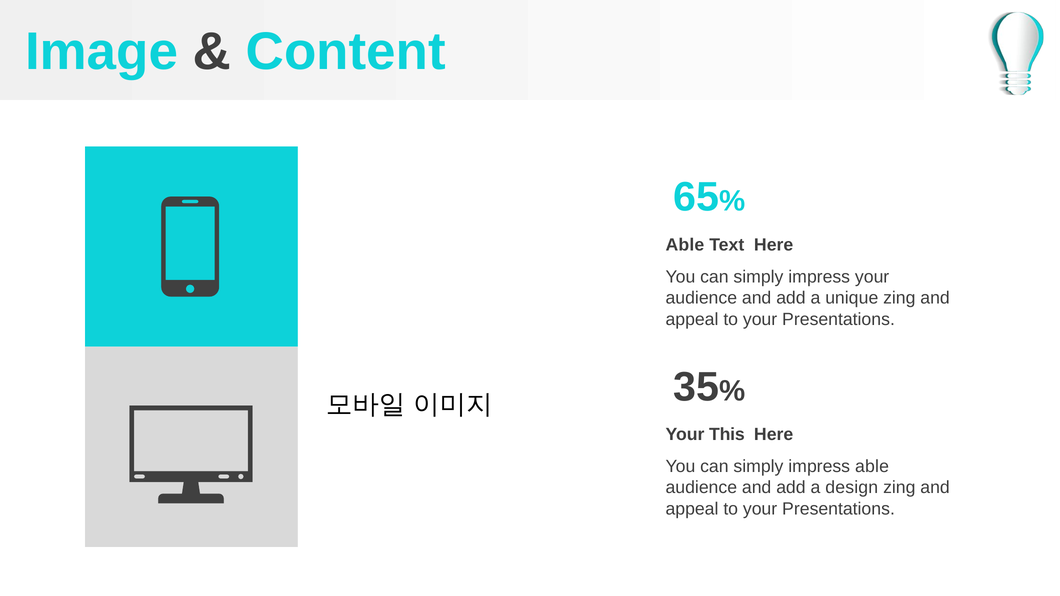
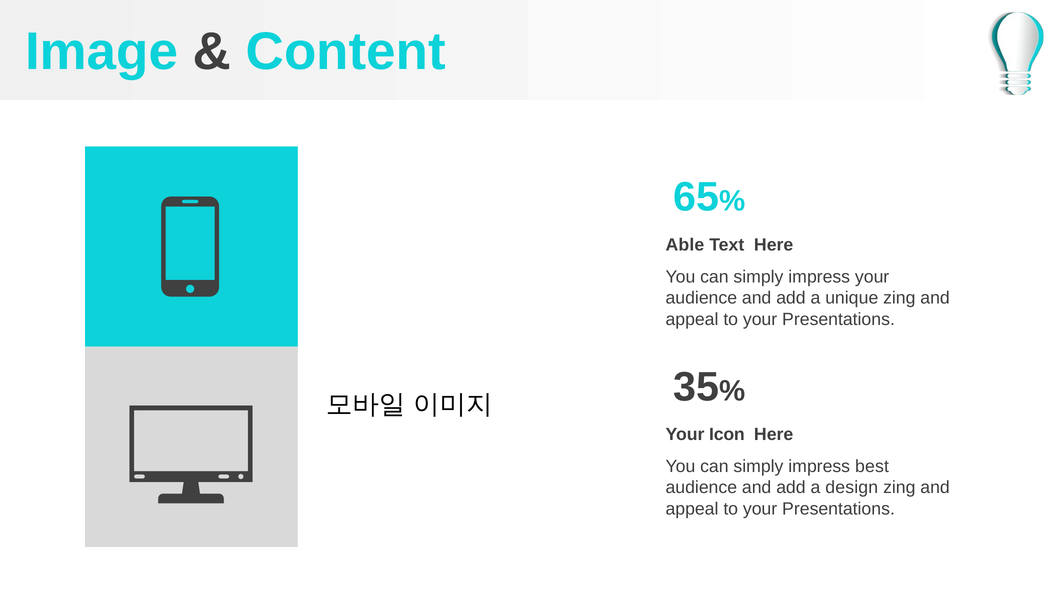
This: This -> Icon (727, 434)
impress able: able -> best (872, 467)
